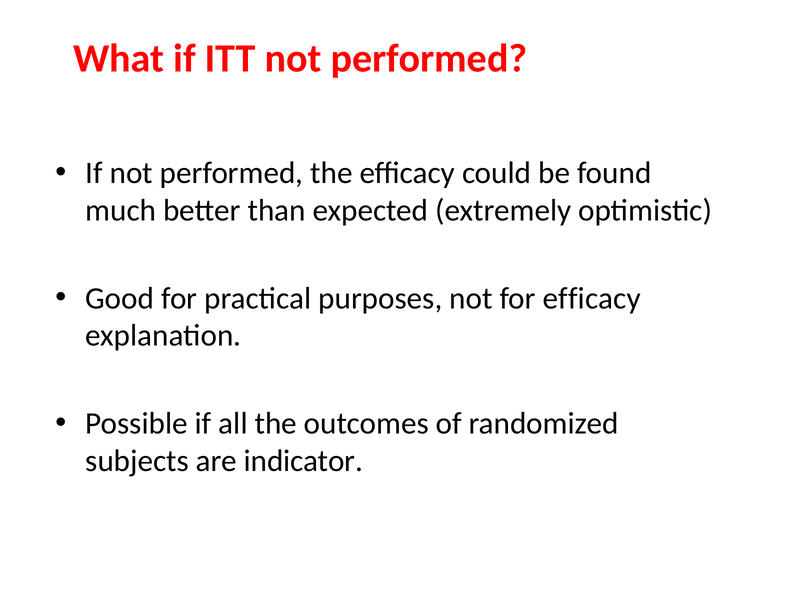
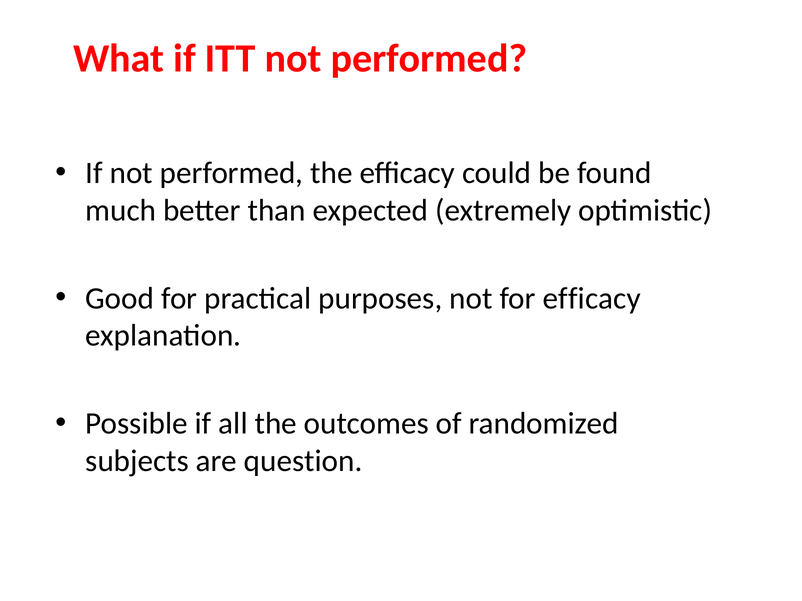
indicator: indicator -> question (303, 461)
